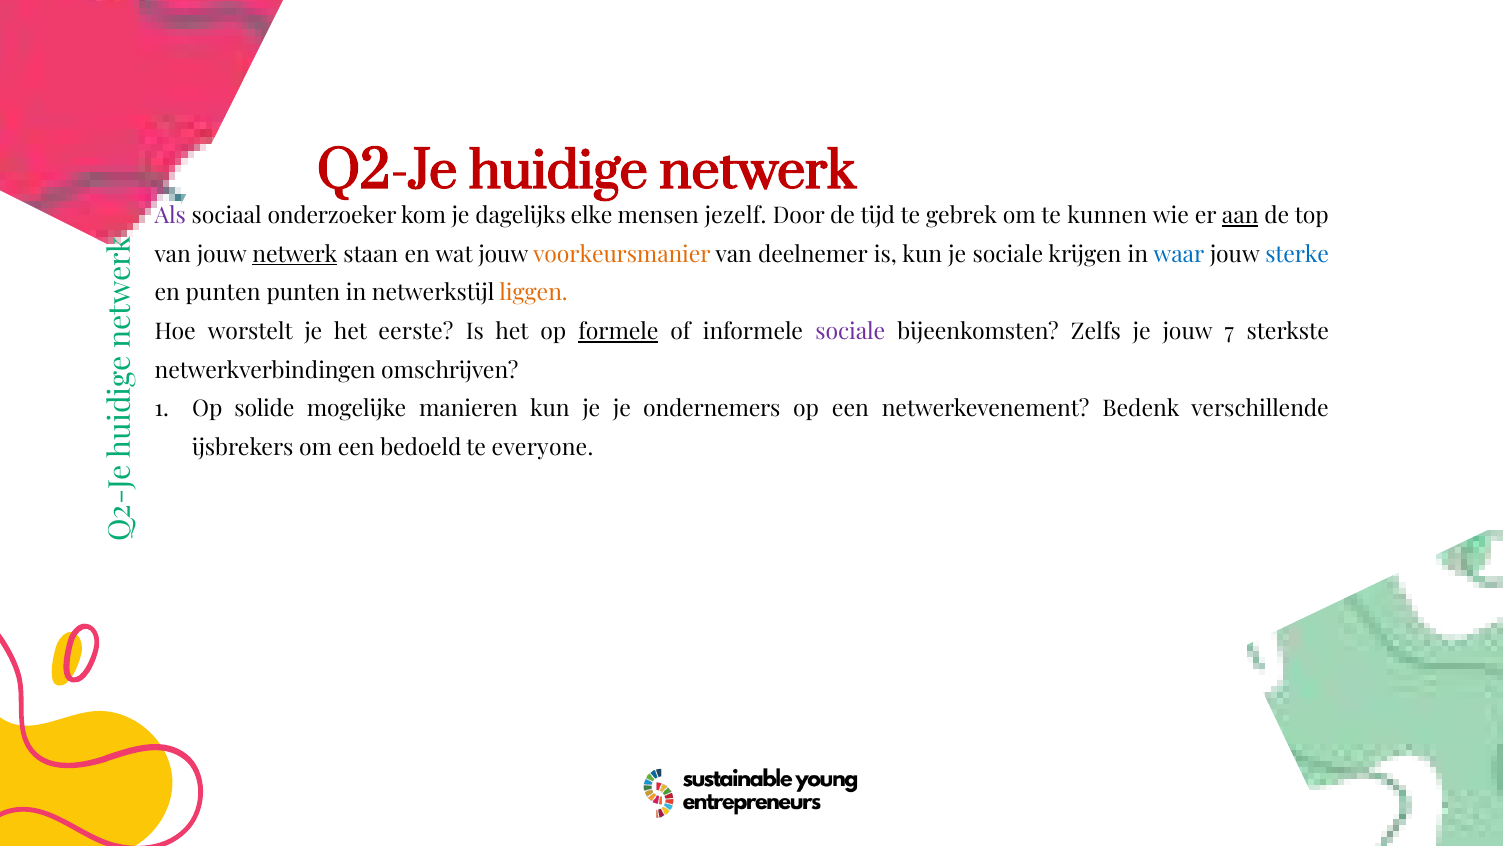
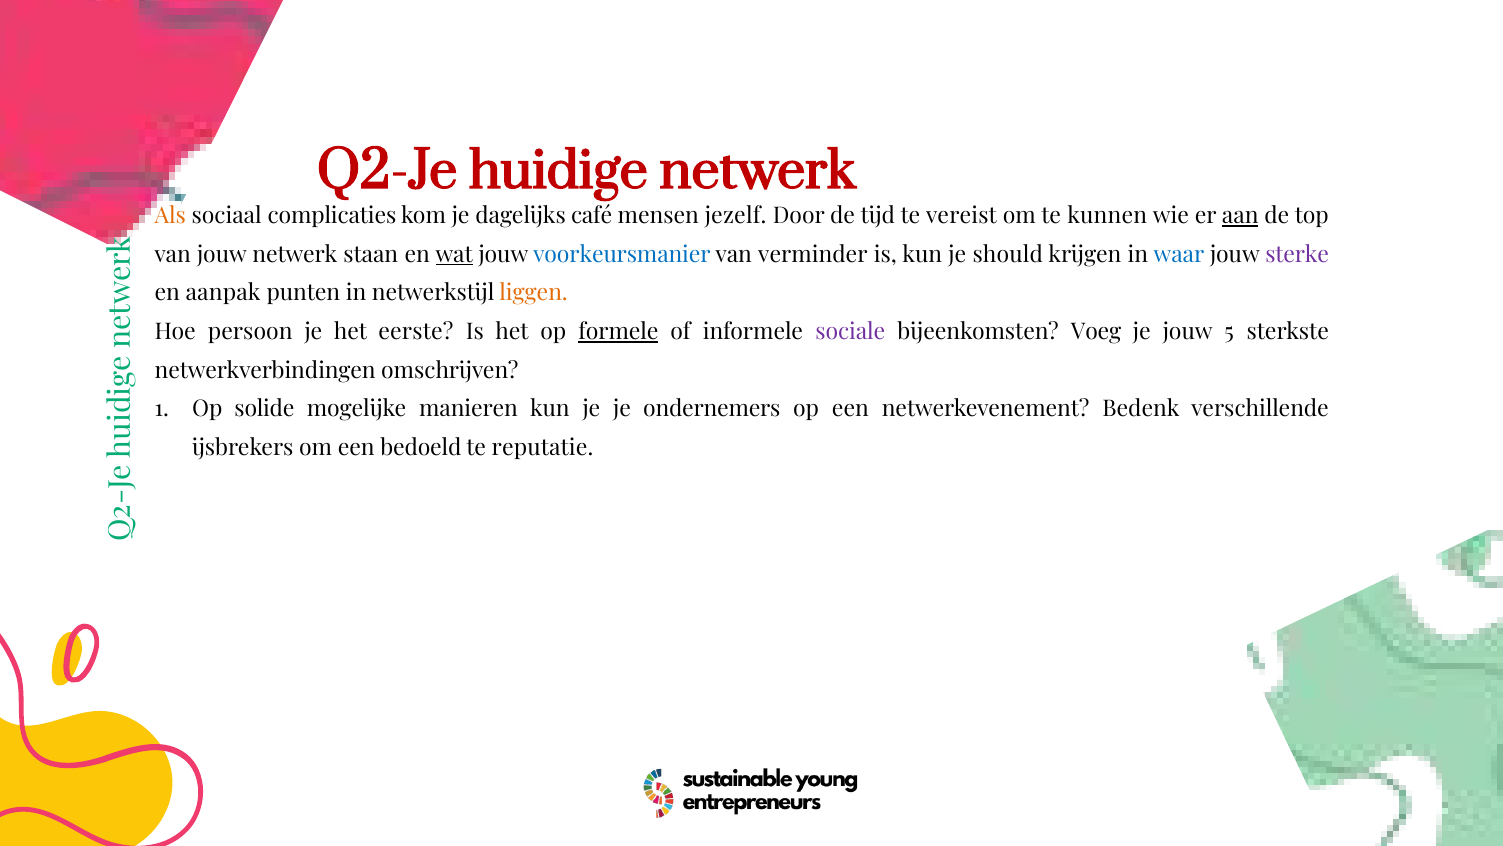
Als colour: purple -> orange (170, 216)
onderzoeker: onderzoeker -> complicaties (332, 216)
elke: elke -> café (592, 216)
gebrek: gebrek -> vereist (961, 216)
netwerk underline: present -> none (295, 255)
wat underline: none -> present (454, 255)
voorkeursmanier colour: orange -> blue (622, 255)
deelnemer: deelnemer -> verminder (813, 255)
je sociale: sociale -> should (1008, 255)
sterke colour: blue -> purple (1297, 255)
en punten: punten -> aanpak (223, 293)
worstelt: worstelt -> persoon (250, 332)
Zelfs: Zelfs -> Voeg (1096, 332)
7: 7 -> 5 (1229, 332)
everyone: everyone -> reputatie (543, 448)
